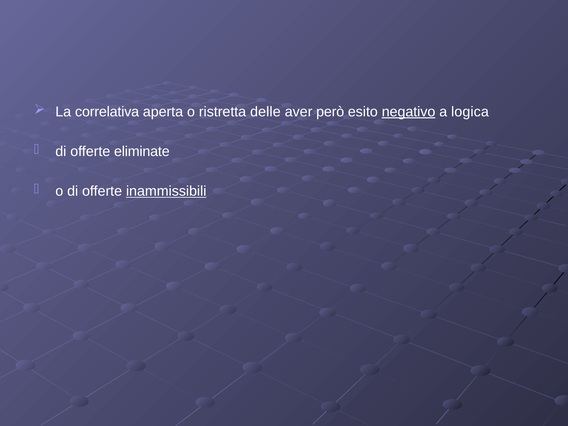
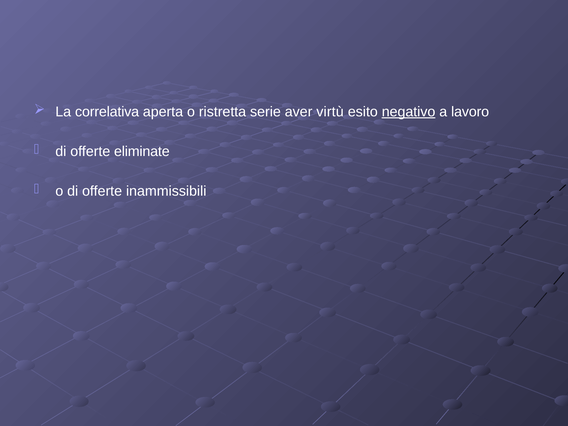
delle: delle -> serie (265, 112)
però: però -> virtù (330, 112)
logica: logica -> lavoro (470, 112)
inammissibili underline: present -> none (166, 191)
